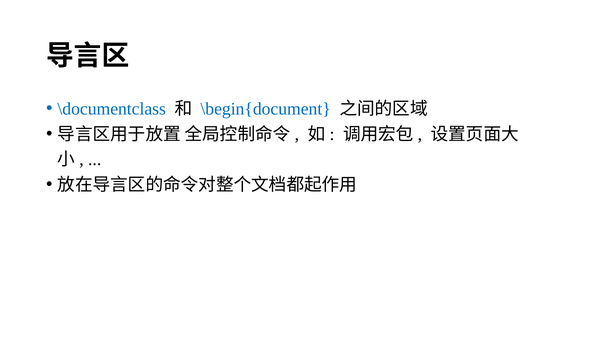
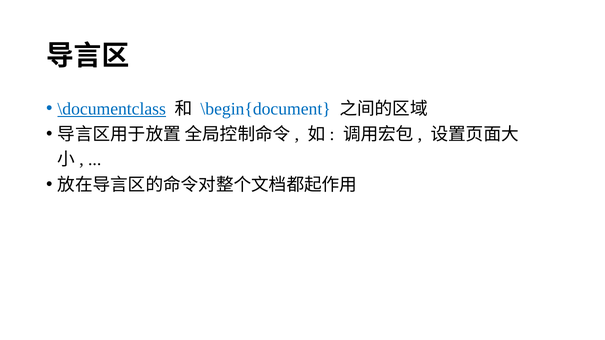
\documentclass underline: none -> present (112, 109)
